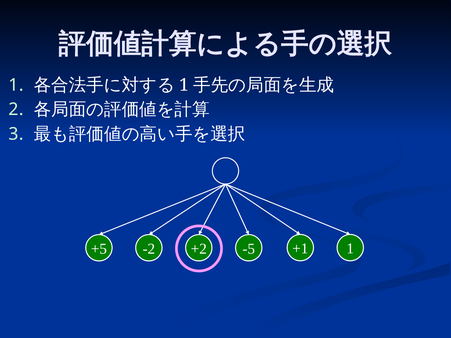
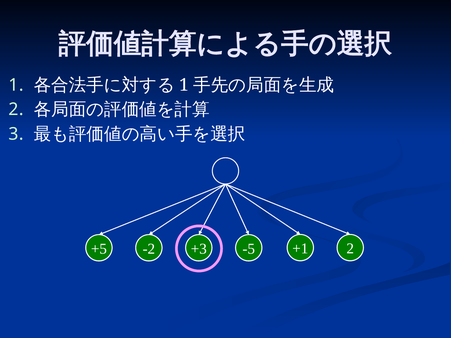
+2: +2 -> +3 (199, 249)
+1 1: 1 -> 2 (350, 249)
